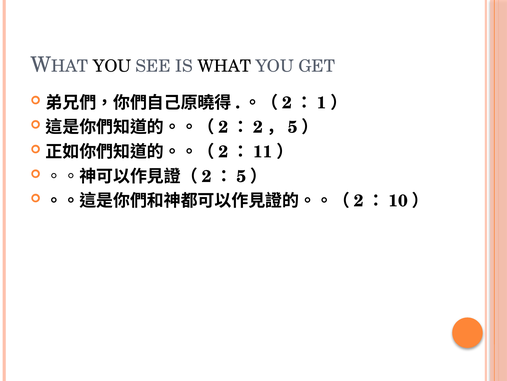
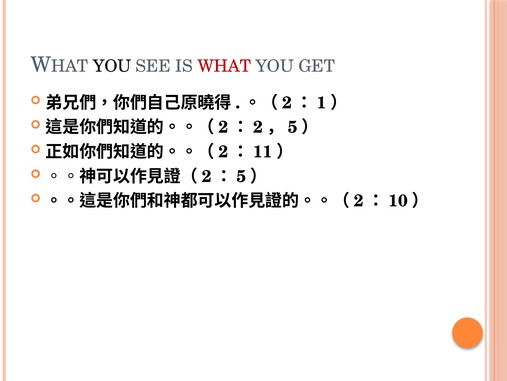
WHAT colour: black -> red (224, 66)
